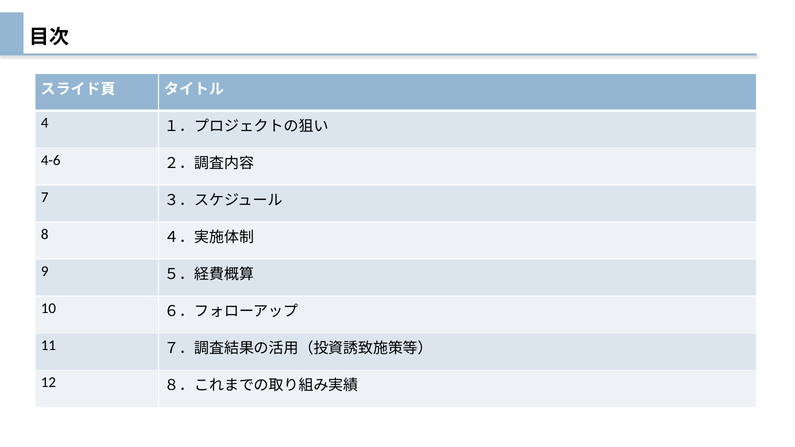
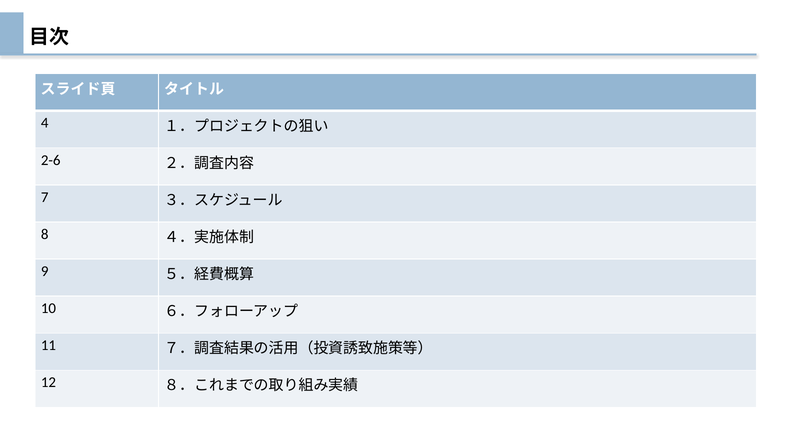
4-6: 4-6 -> 2-6 (51, 160)
